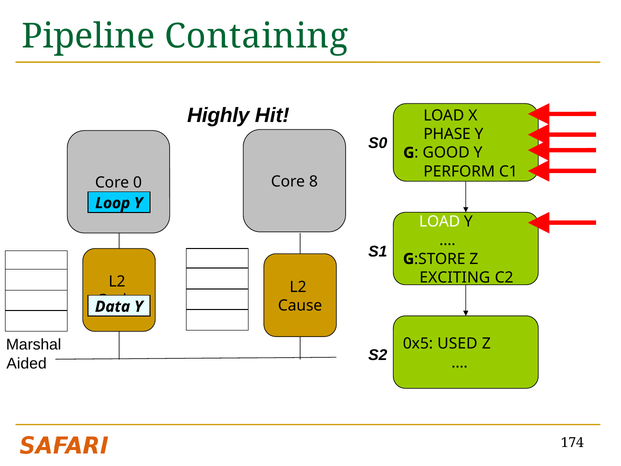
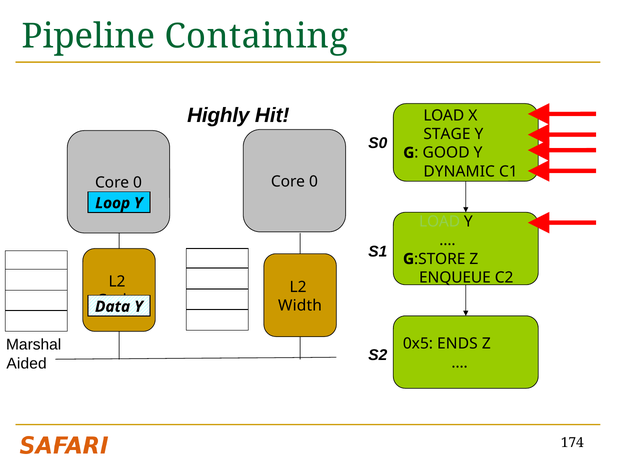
PHASE: PHASE -> STAGE (447, 134)
PERFORM: PERFORM -> DYNAMIC (459, 171)
8: 8 -> 0 (313, 182)
LOAD colour: white -> light green (440, 222)
EXCITING: EXCITING -> ENQUEUE (455, 277)
Cause: Cause -> Width (300, 305)
USED: USED -> ENDS (457, 344)
